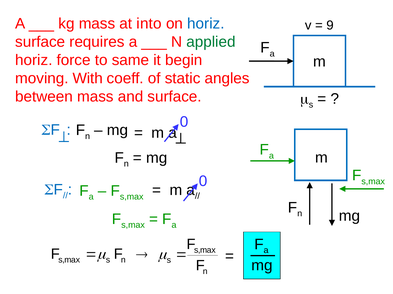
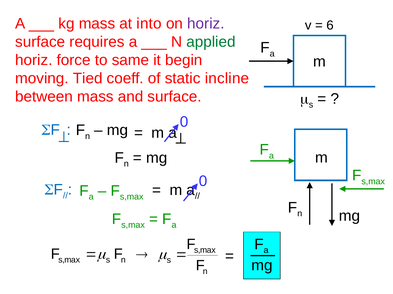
horiz colour: blue -> purple (206, 24)
9: 9 -> 6 (330, 25)
With: With -> Tied (88, 79)
angles: angles -> incline (227, 79)
